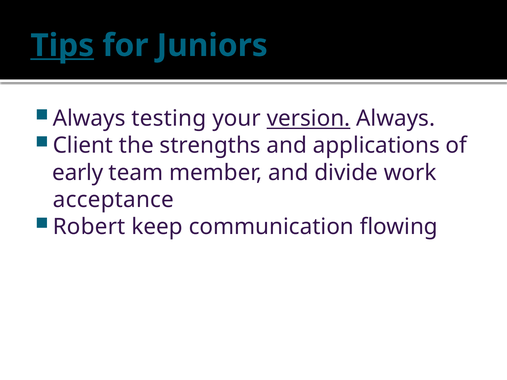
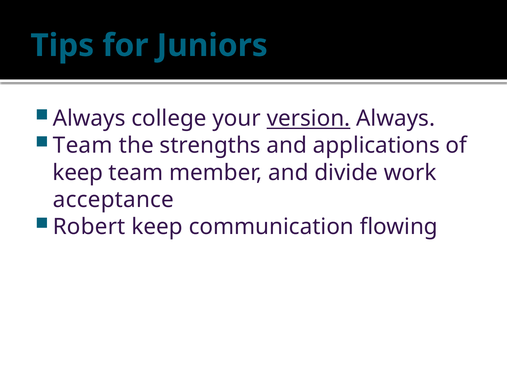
Tips underline: present -> none (62, 46)
testing: testing -> college (169, 119)
Client: Client -> Team (83, 146)
early: early -> keep (78, 173)
